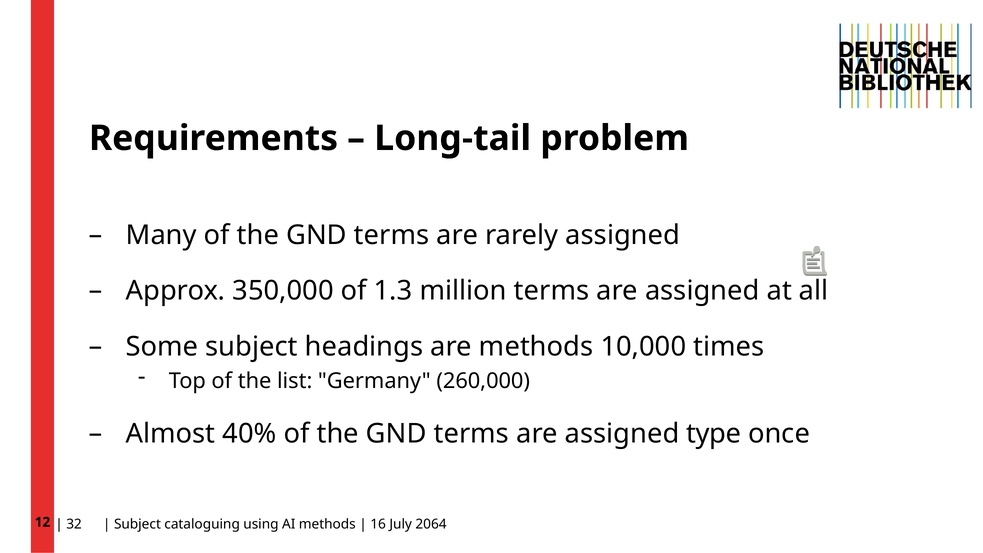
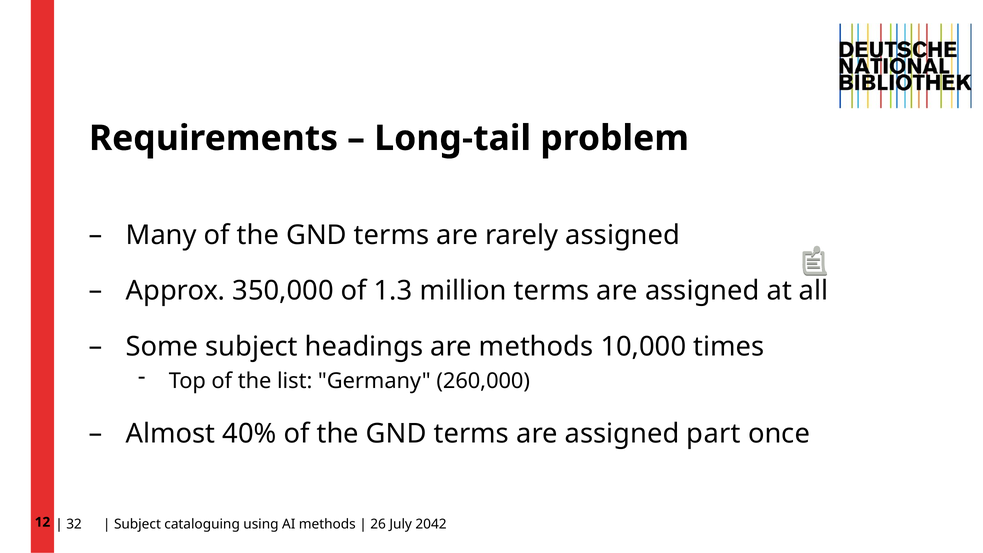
type: type -> part (713, 434)
16: 16 -> 26 (378, 524)
2064: 2064 -> 2042 (431, 524)
